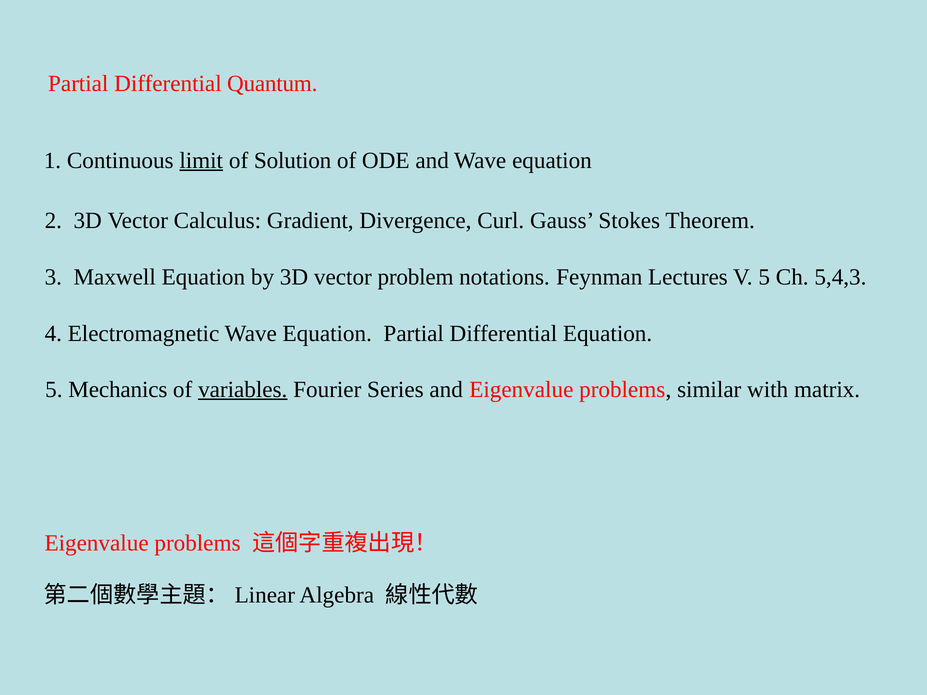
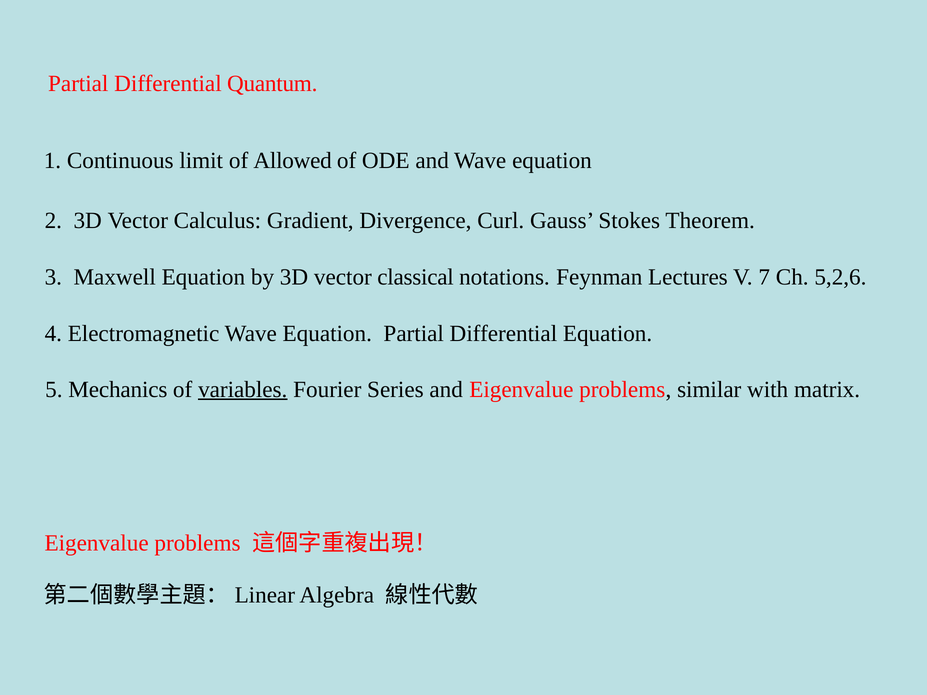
limit underline: present -> none (201, 161)
Solution: Solution -> Allowed (293, 161)
problem: problem -> classical (416, 277)
V 5: 5 -> 7 (764, 277)
5,4,3: 5,4,3 -> 5,2,6 (840, 277)
